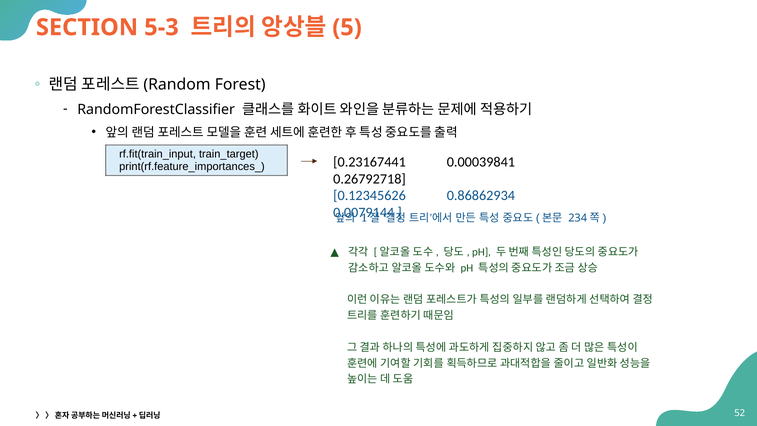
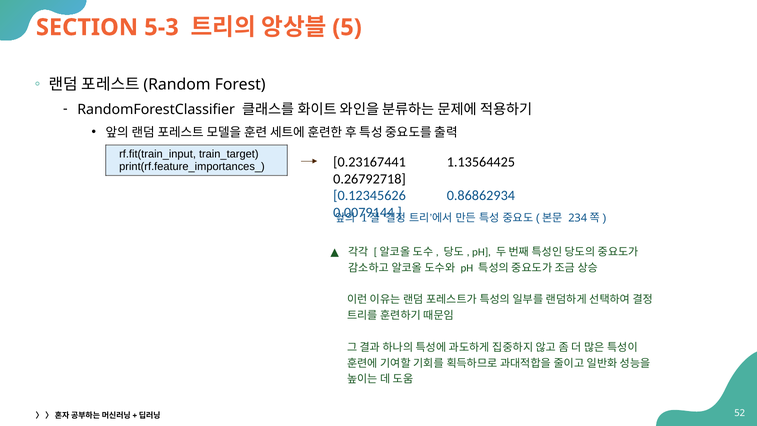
0.00039841: 0.00039841 -> 1.13564425 (481, 162)
